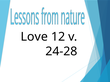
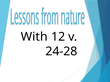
Love: Love -> With (34, 37)
